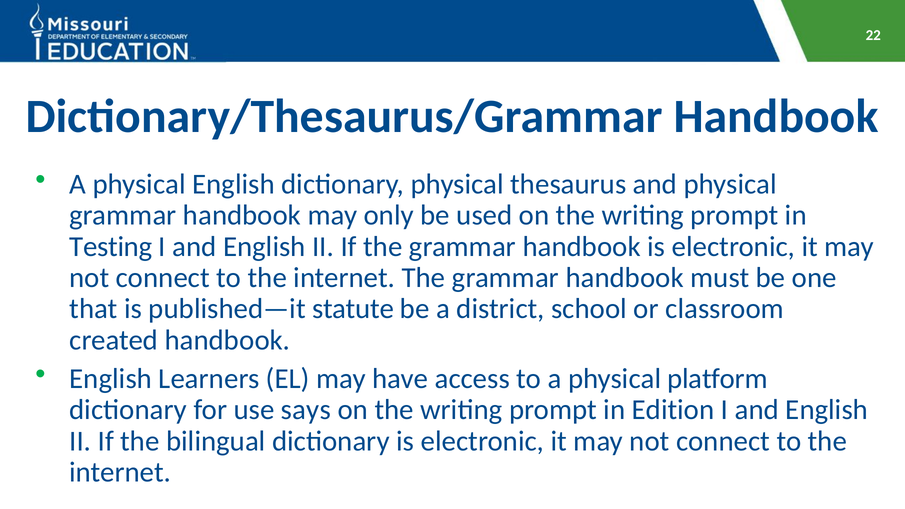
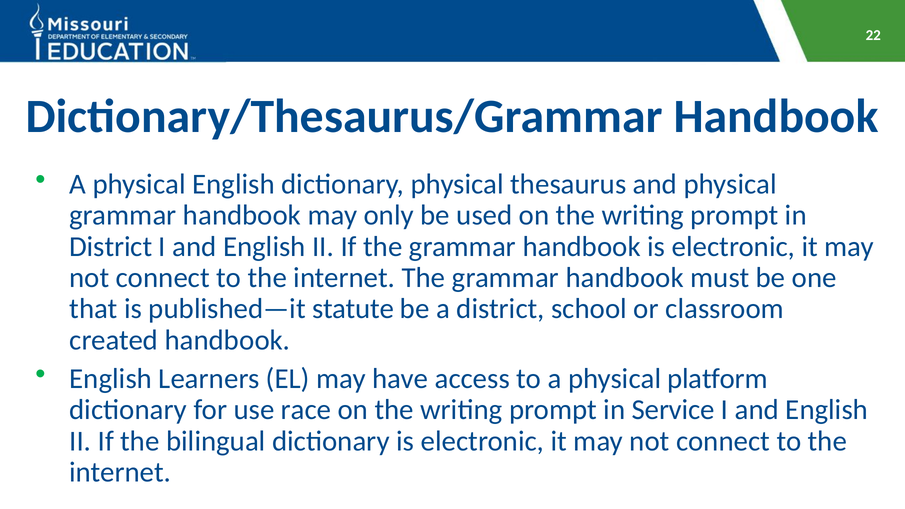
Testing: Testing -> District (111, 247)
says: says -> race (306, 410)
Edition: Edition -> Service (673, 410)
